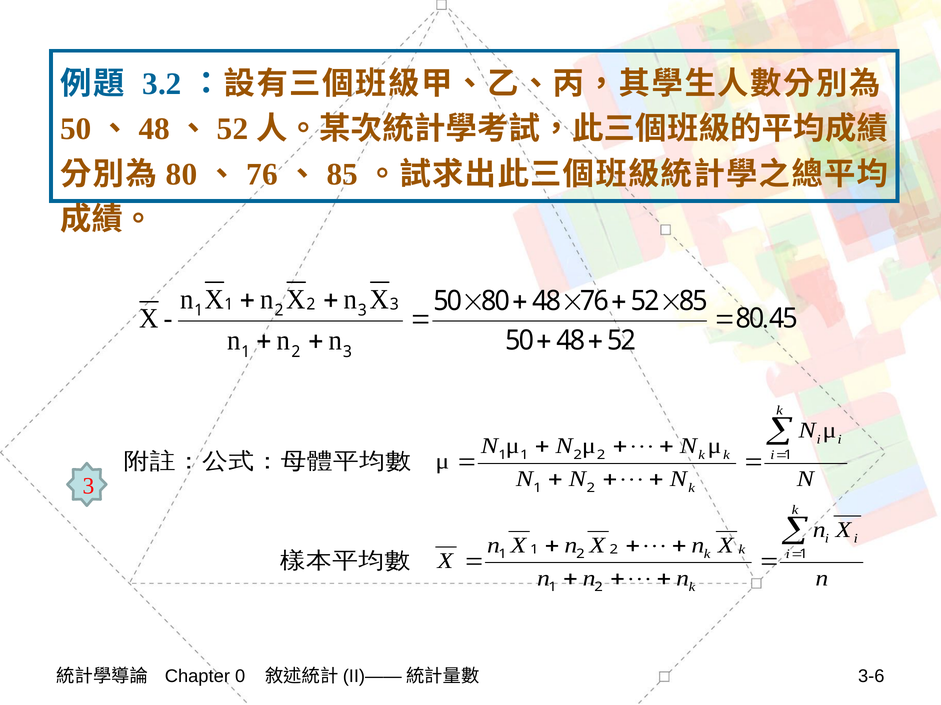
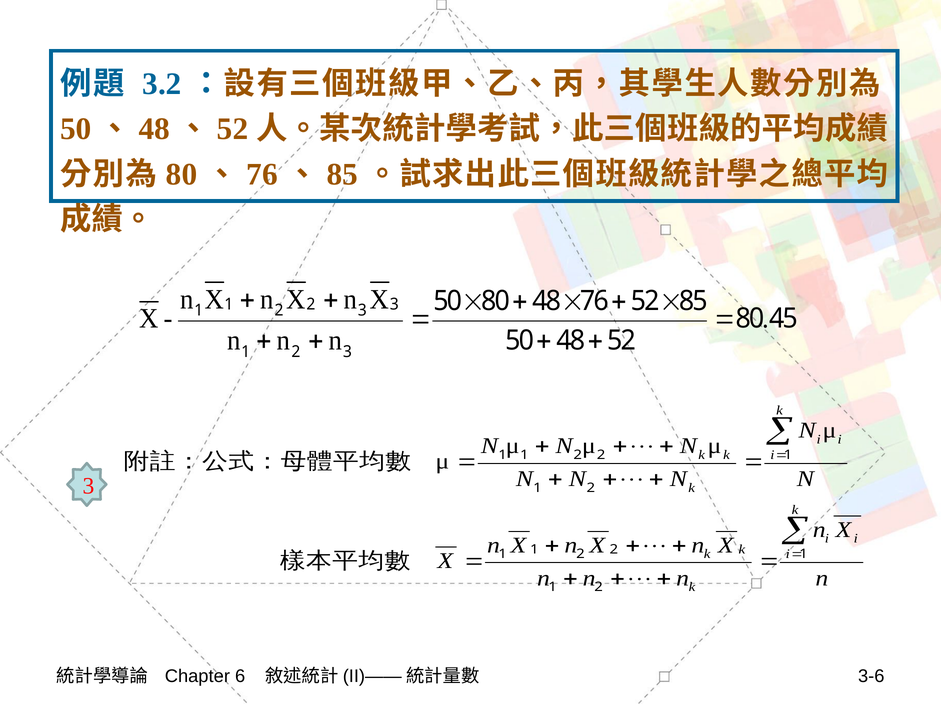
0: 0 -> 6 (240, 677)
